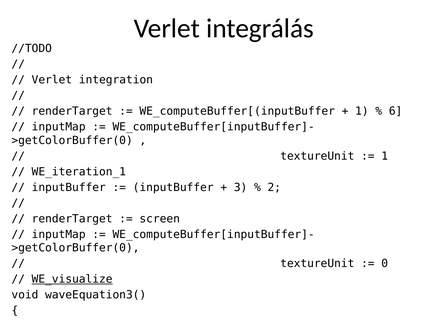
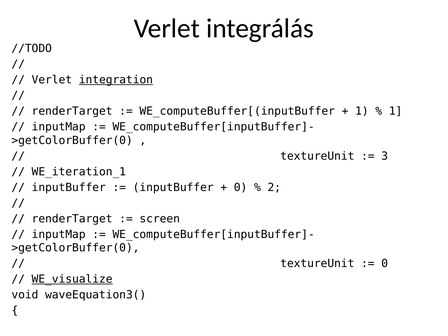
integration underline: none -> present (116, 80)
6: 6 -> 1 (396, 111)
1: 1 -> 3 (385, 156)
3: 3 -> 0 (241, 187)
